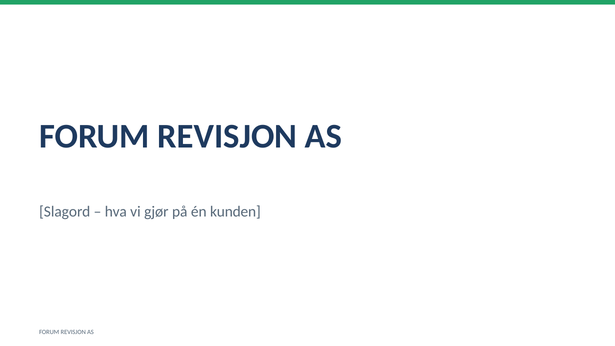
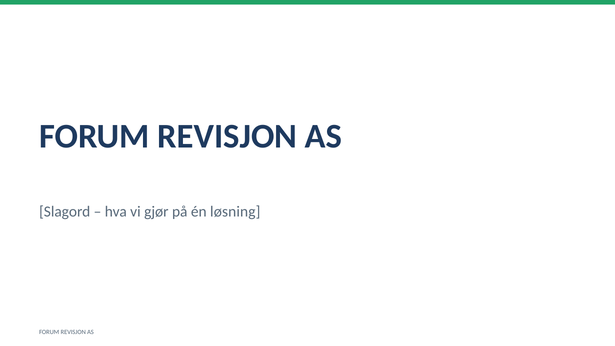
kunden: kunden -> løsning (235, 212)
